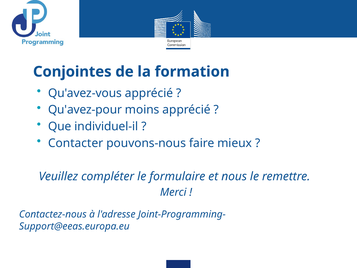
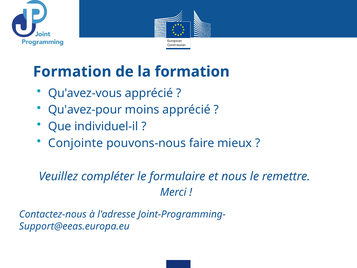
Conjointes: Conjointes -> Formation (72, 72)
Contacter: Contacter -> Conjointe (76, 143)
